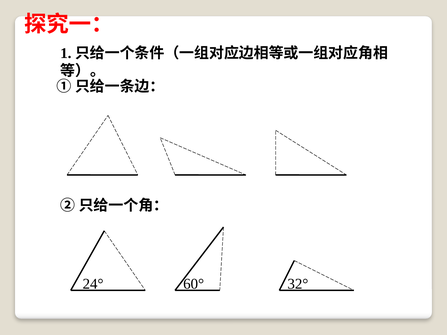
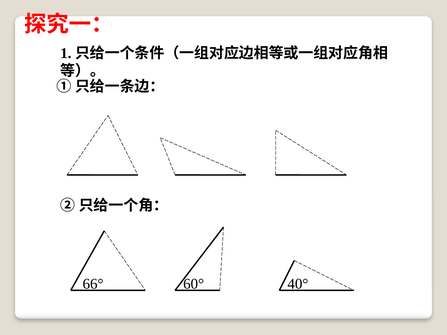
24°: 24° -> 66° (93, 284)
32°: 32° -> 40° (298, 284)
